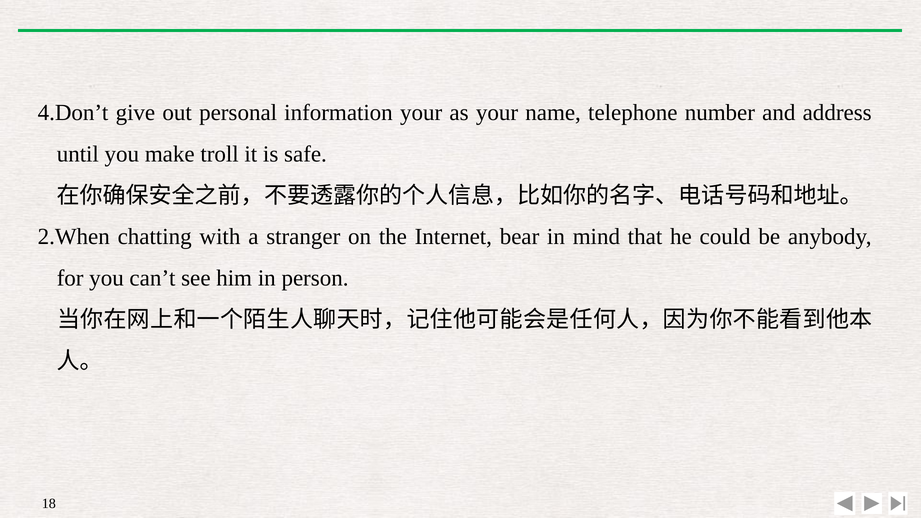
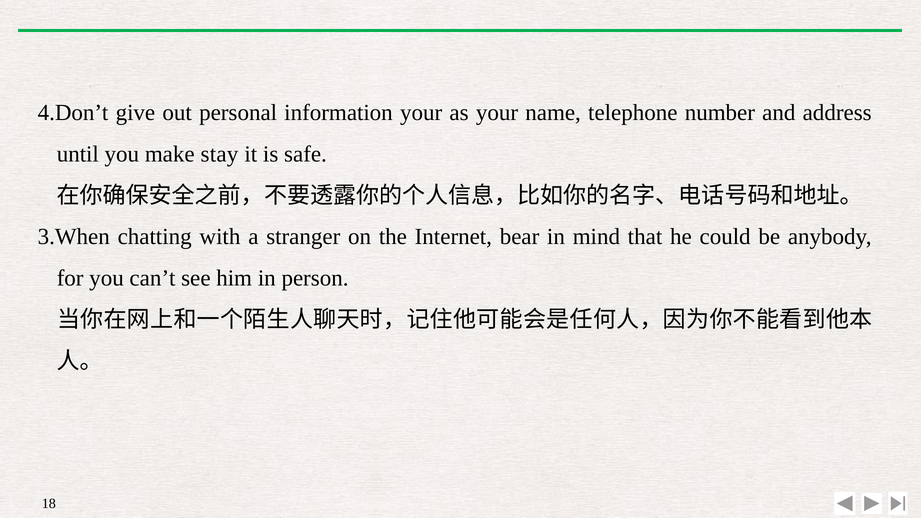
troll: troll -> stay (219, 154)
2.When: 2.When -> 3.When (74, 237)
